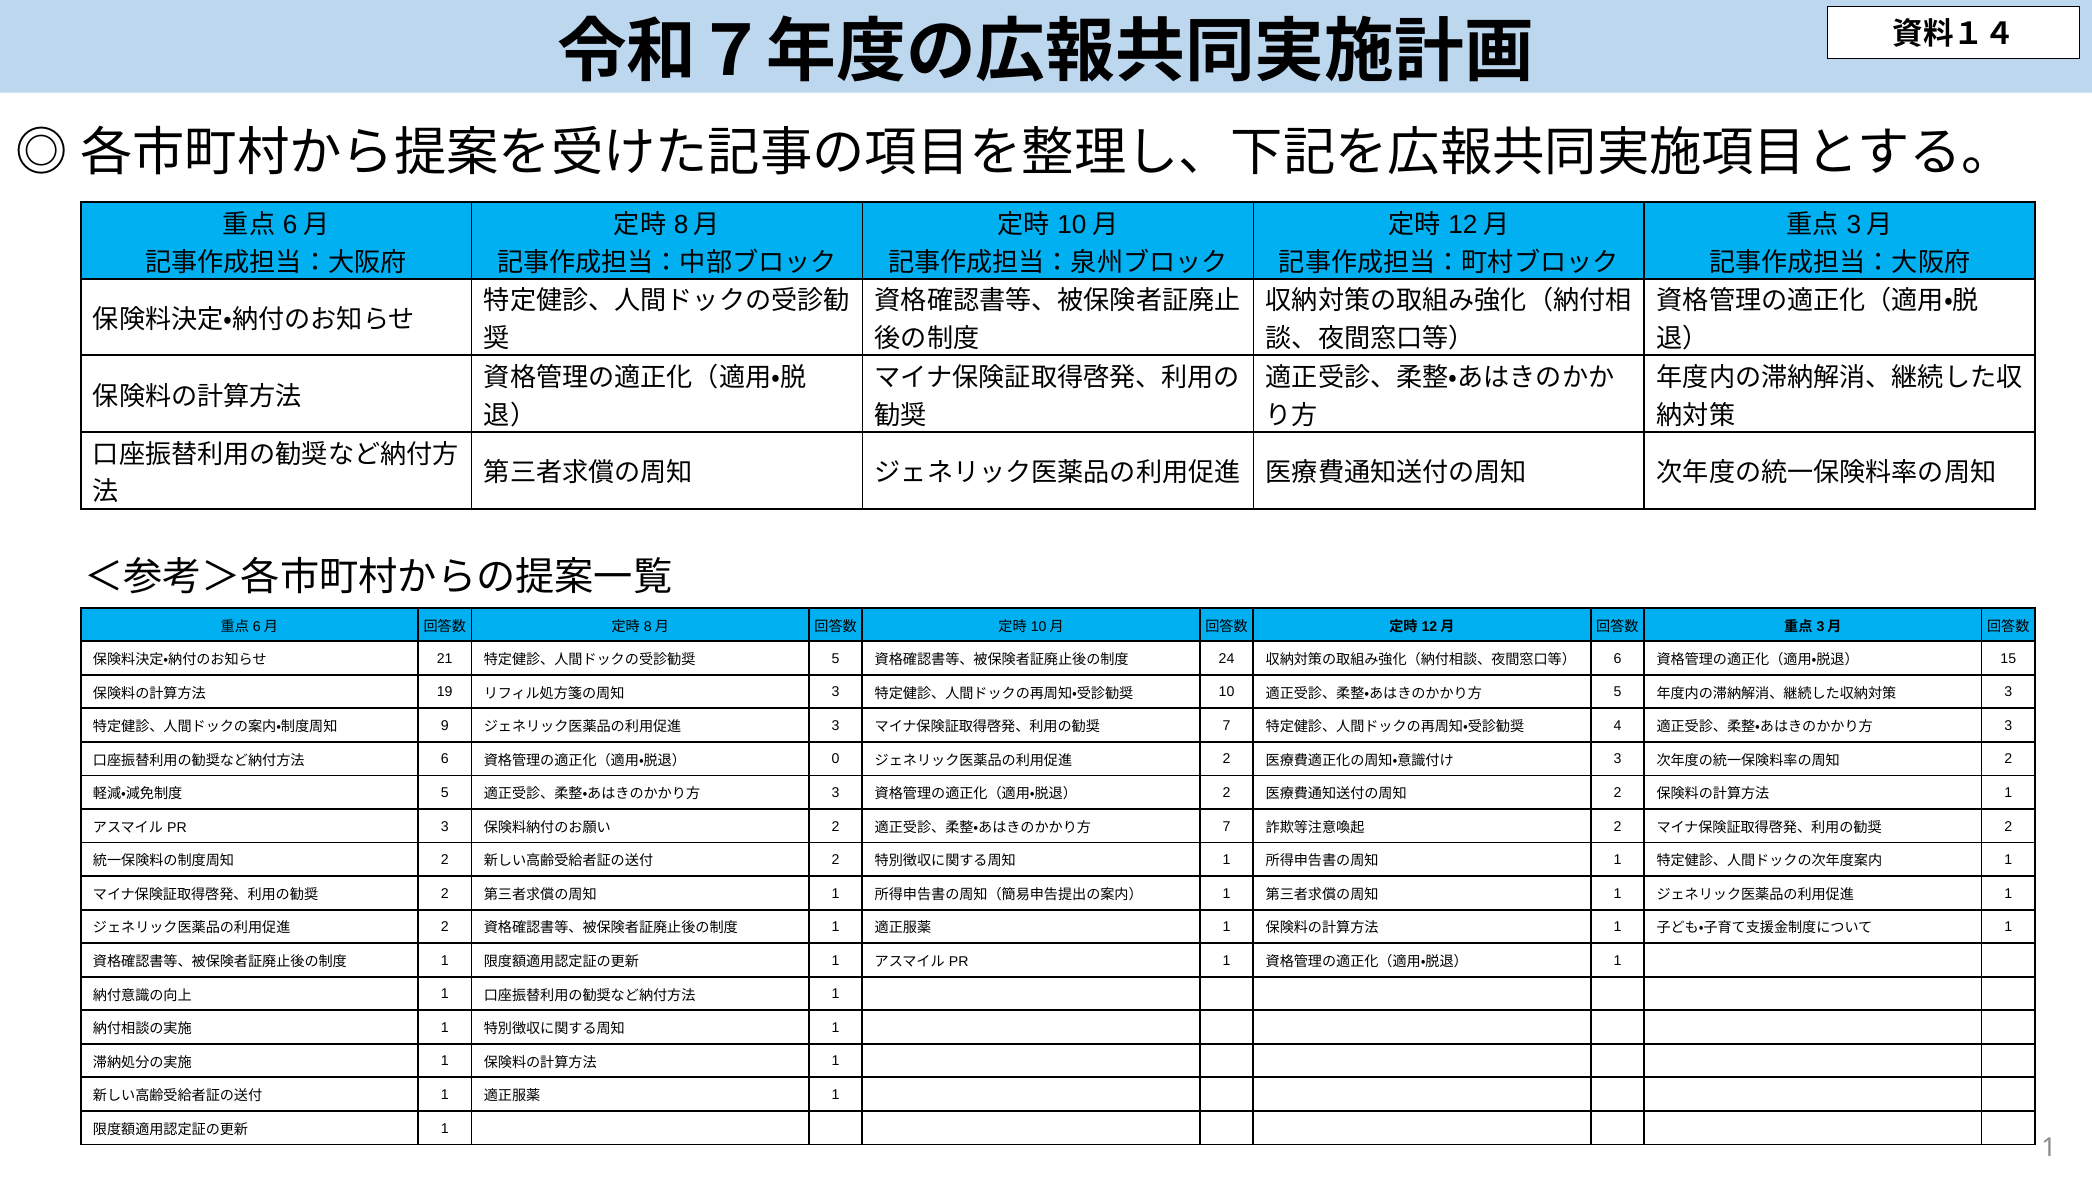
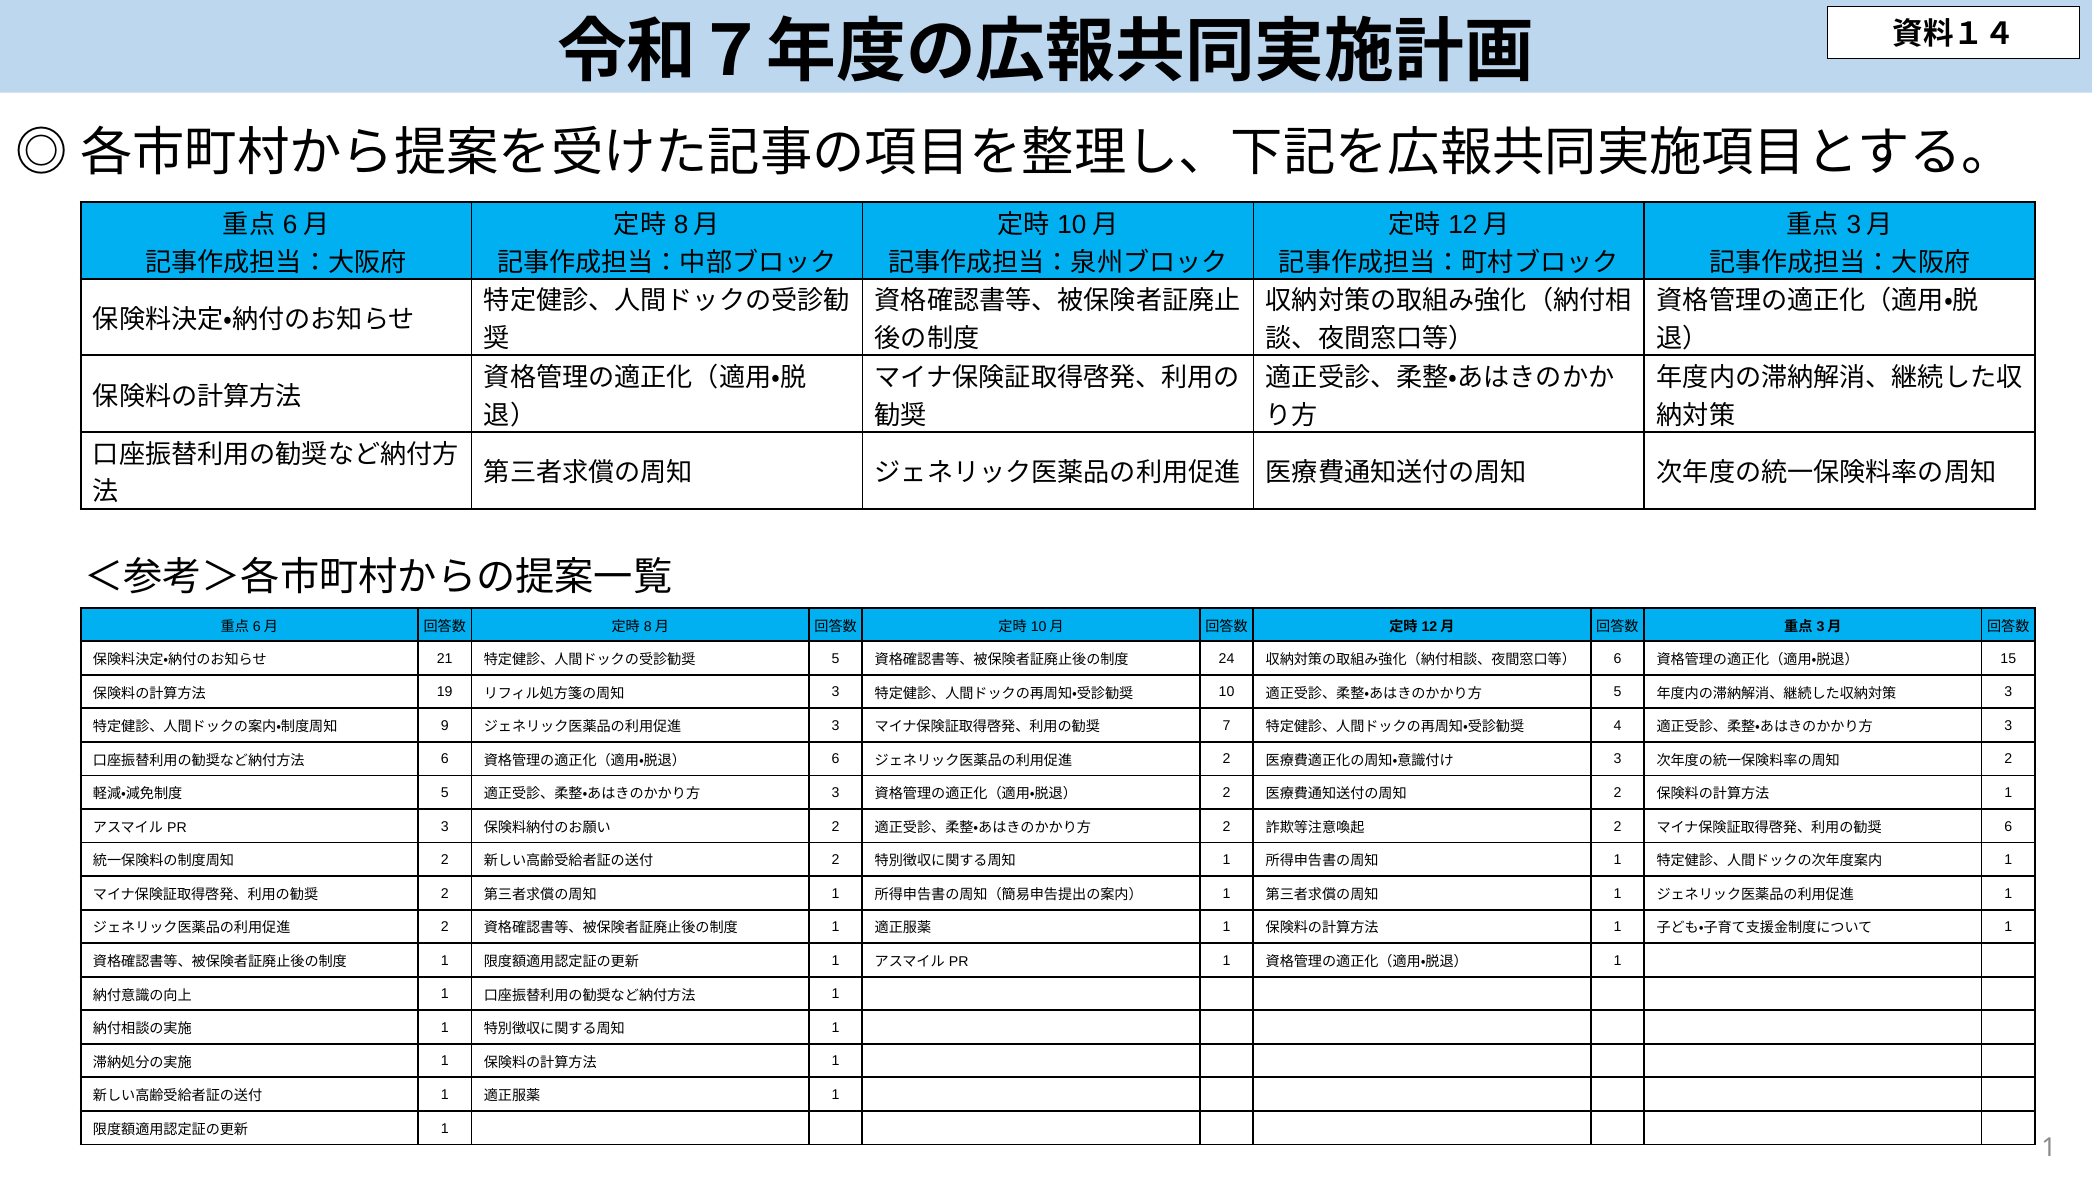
0: 0 -> 6 (836, 759)
7: 7 -> 2 (1227, 826)
2: 2 -> 6 (2008, 826)
